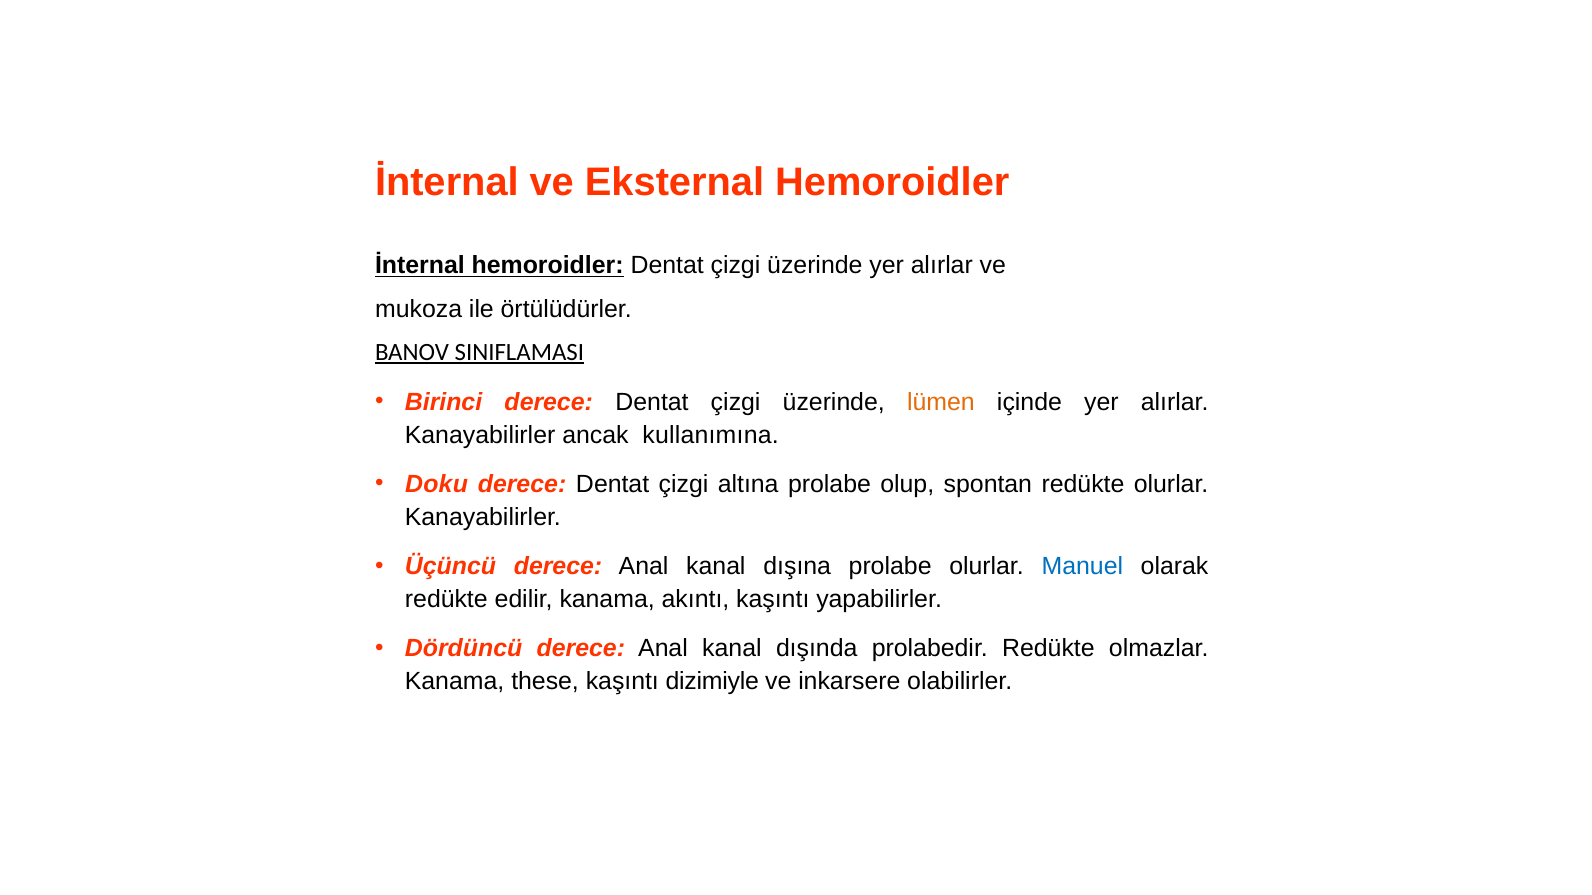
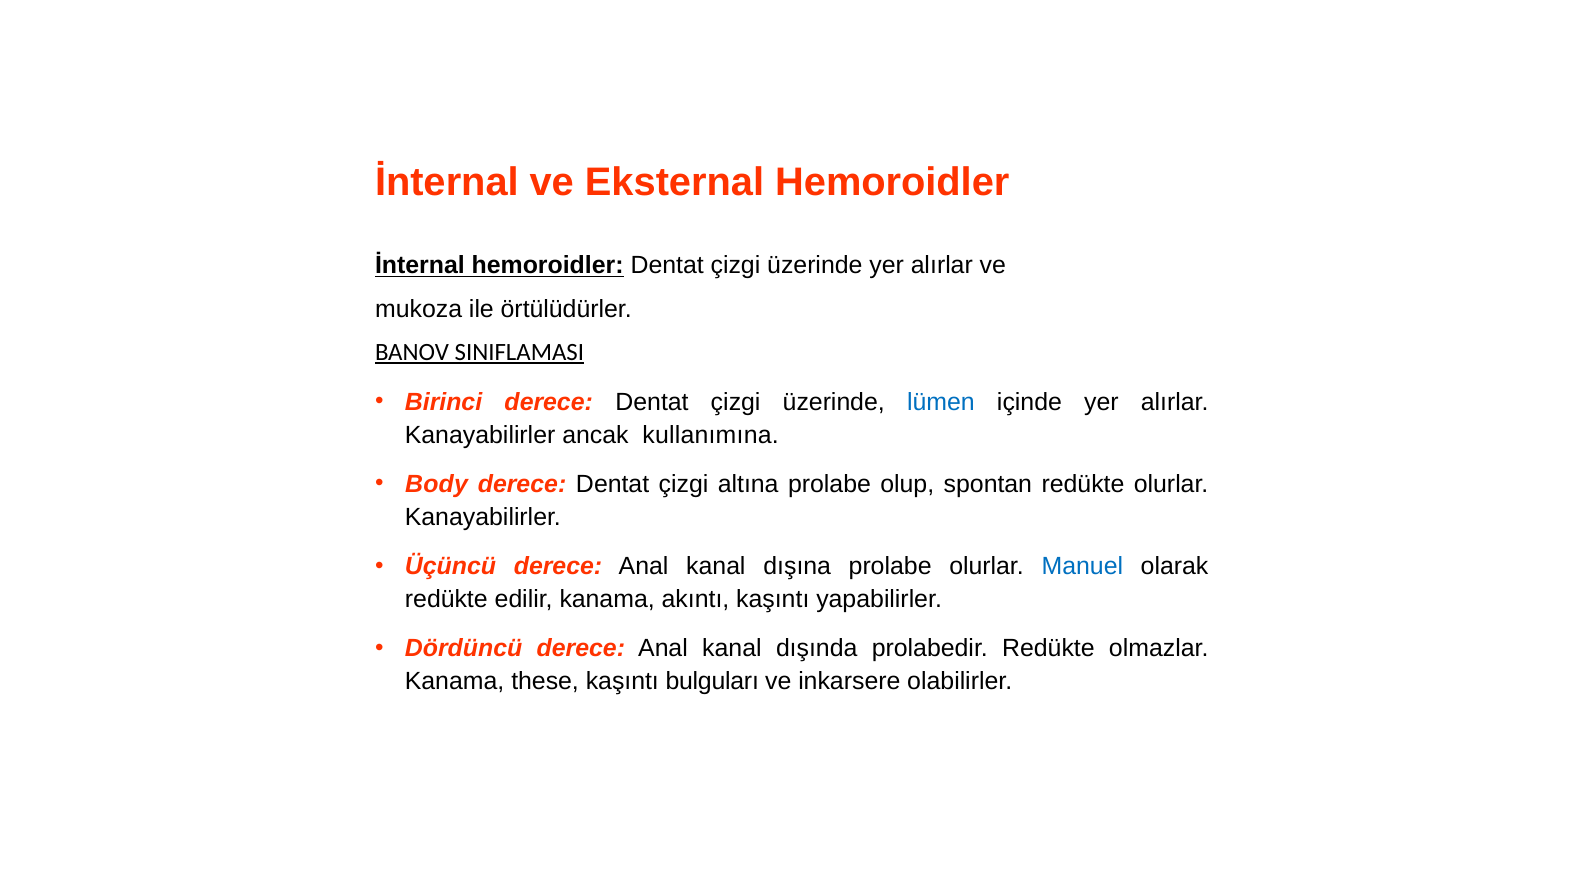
lümen colour: orange -> blue (941, 402)
Doku: Doku -> Body (436, 485)
dizimiyle: dizimiyle -> bulguları (712, 682)
